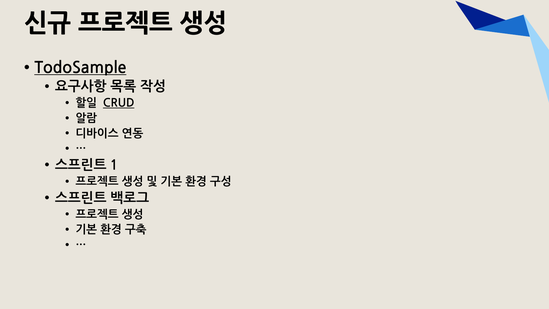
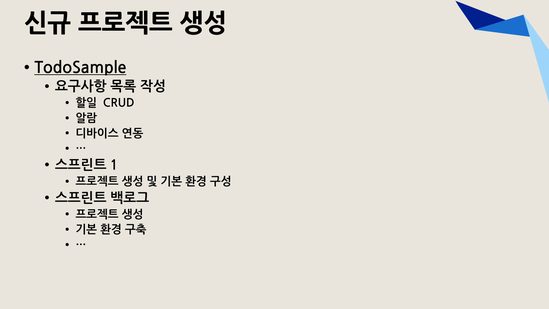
CRUD underline: present -> none (119, 103)
